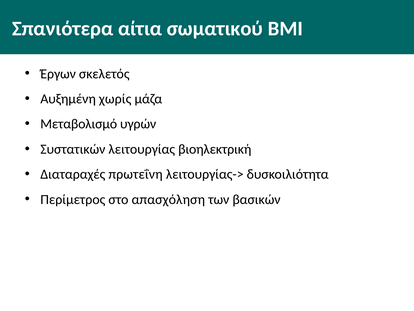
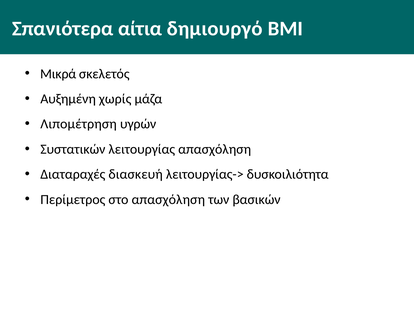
σωματικού: σωματικού -> δημιουργό (215, 29)
Έργων: Έργων -> Μικρά (58, 74)
Μεταβολισμό: Μεταβολισμό -> Λιπομέτρηση (79, 124)
λειτουργίας βιοηλεκτρική: βιοηλεκτρική -> απασχόληση (215, 149)
πρωτεΐνη: πρωτεΐνη -> διασκευή (136, 174)
